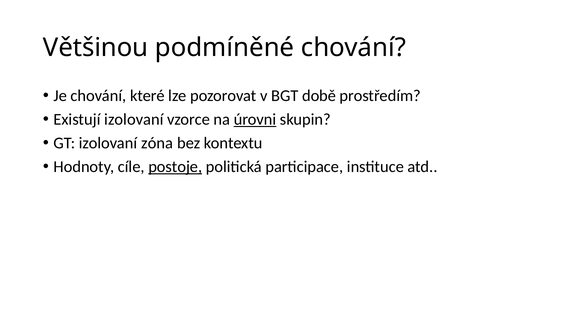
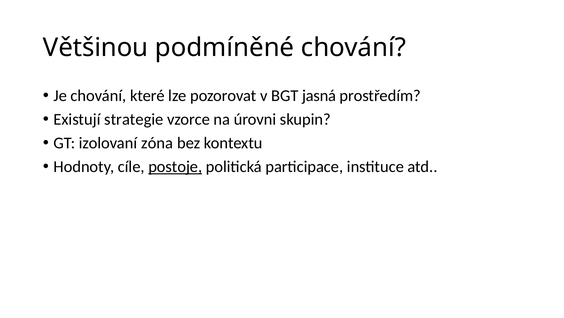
době: době -> jasná (319, 95)
Existují izolovaní: izolovaní -> strategie (134, 119)
úrovni underline: present -> none (255, 119)
